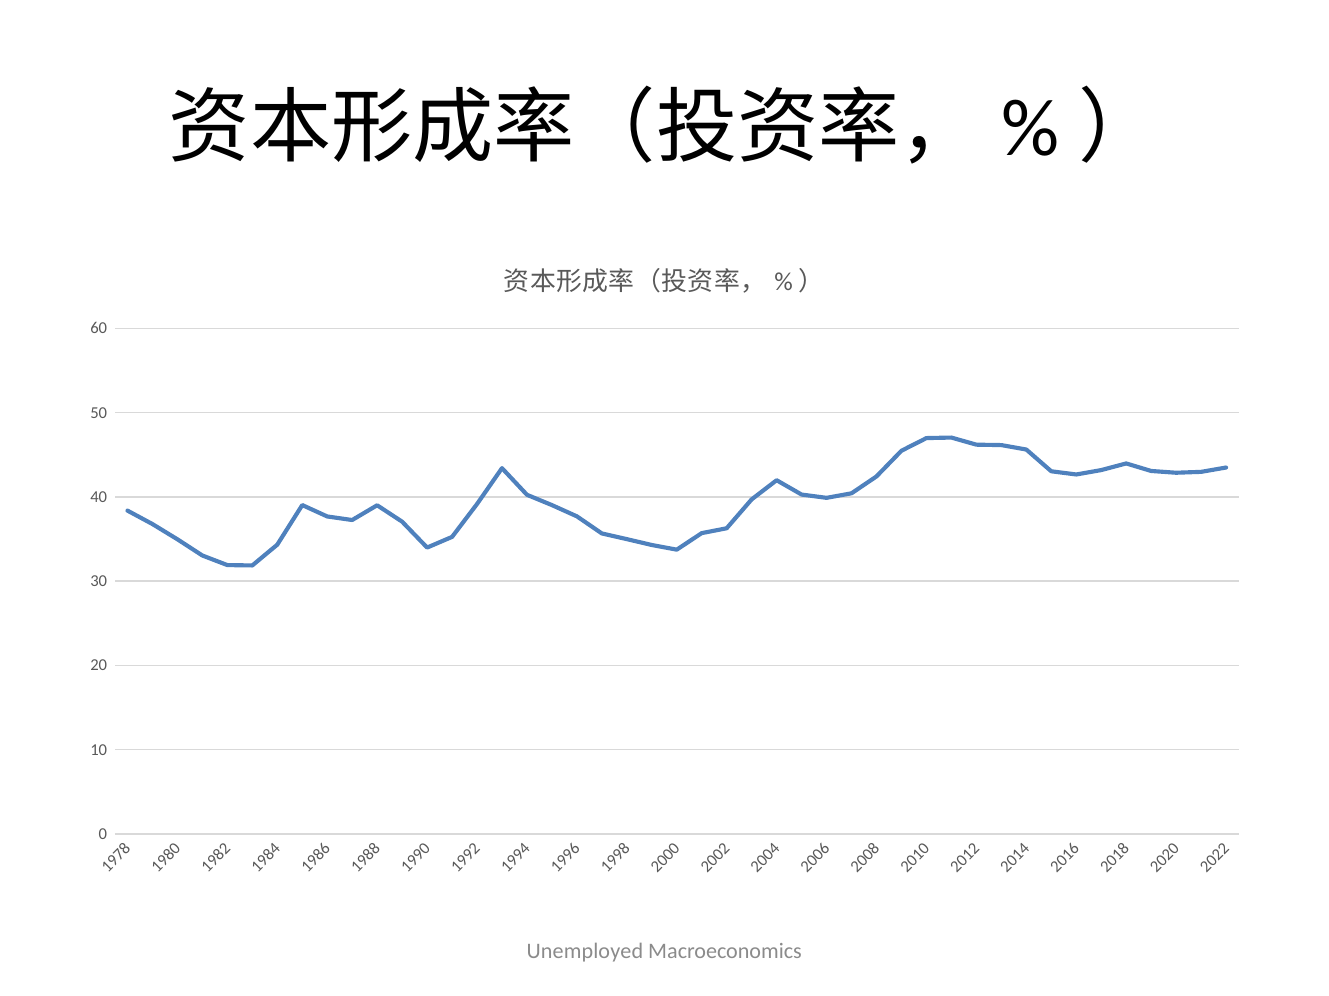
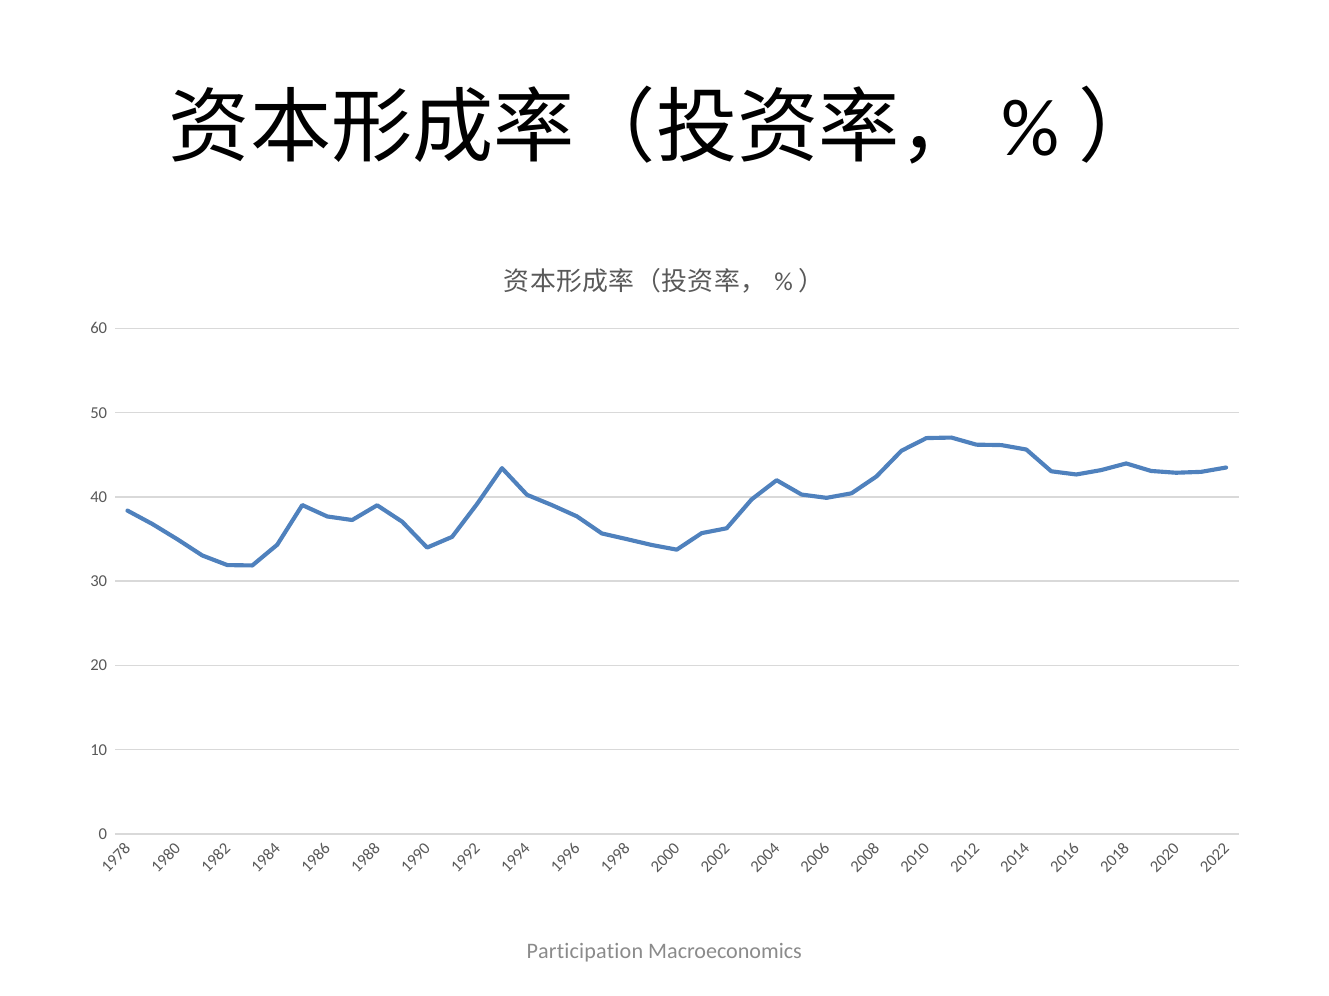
Unemployed: Unemployed -> Participation (585, 952)
